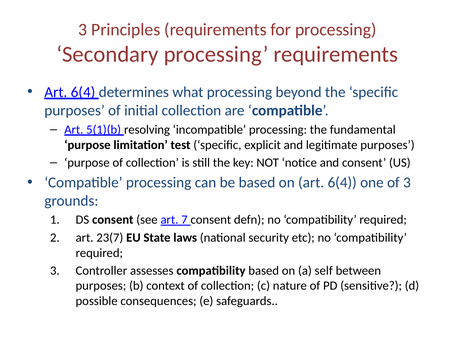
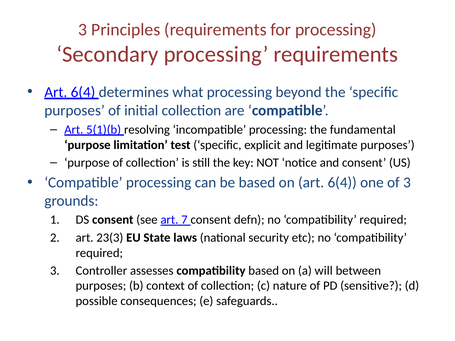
23(7: 23(7 -> 23(3 (110, 238)
self: self -> will (324, 271)
